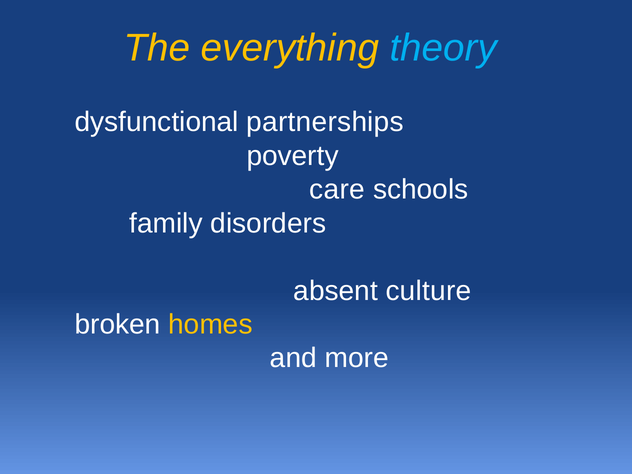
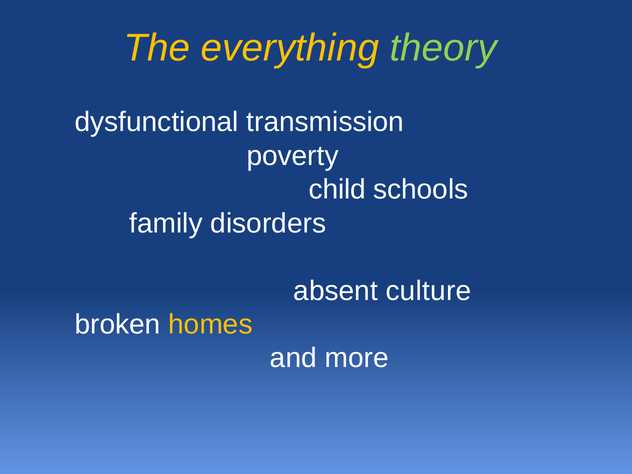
theory colour: light blue -> light green (443, 48)
partnerships: partnerships -> transmission (325, 122)
care: care -> child (337, 190)
